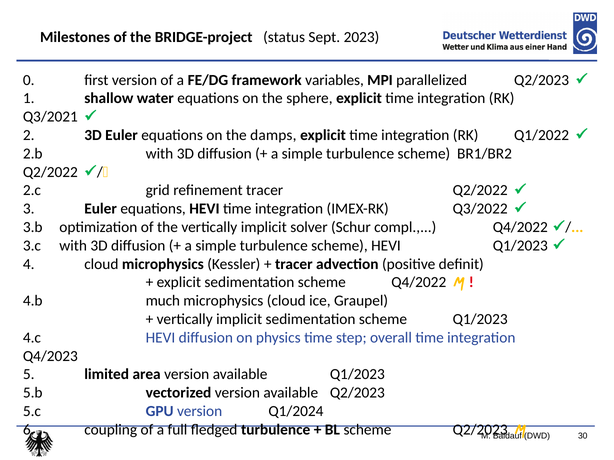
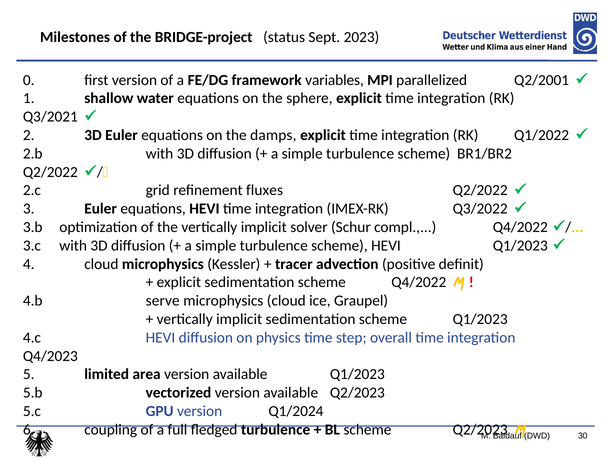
parallelized Q2/2023: Q2/2023 -> Q2/2001 (542, 80)
refinement tracer: tracer -> fluxes (265, 191)
much: much -> serve (163, 301)
